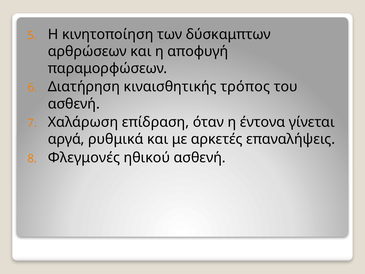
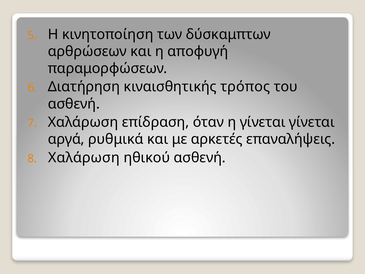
η έντονα: έντονα -> γίνεται (263, 122)
Φλεγμονές: Φλεγμονές -> Χαλάρωση (84, 157)
